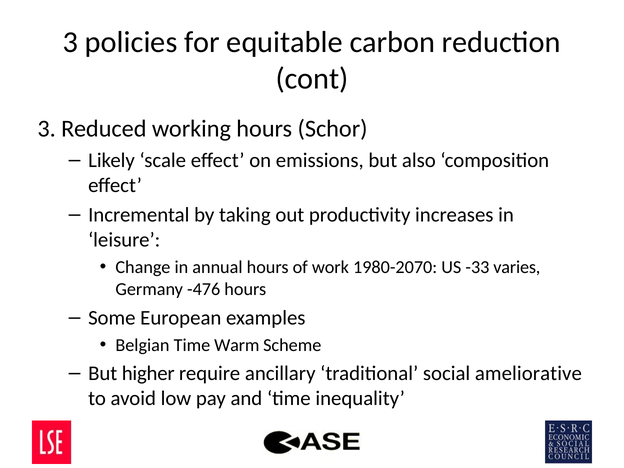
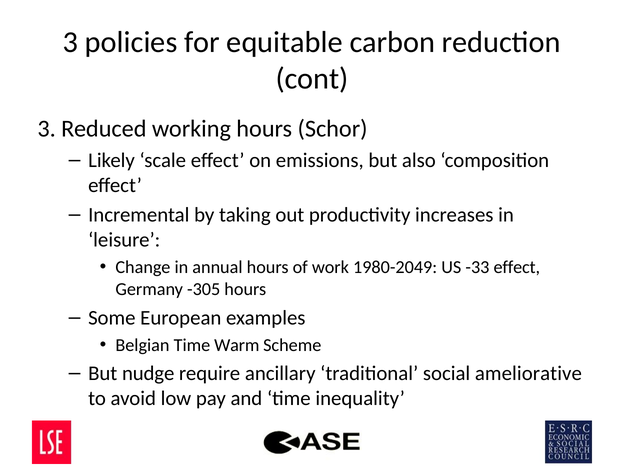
1980-2070: 1980-2070 -> 1980-2049 (395, 267)
-33 varies: varies -> effect (517, 267)
-476: -476 -> -305 (204, 289)
higher: higher -> nudge (148, 373)
